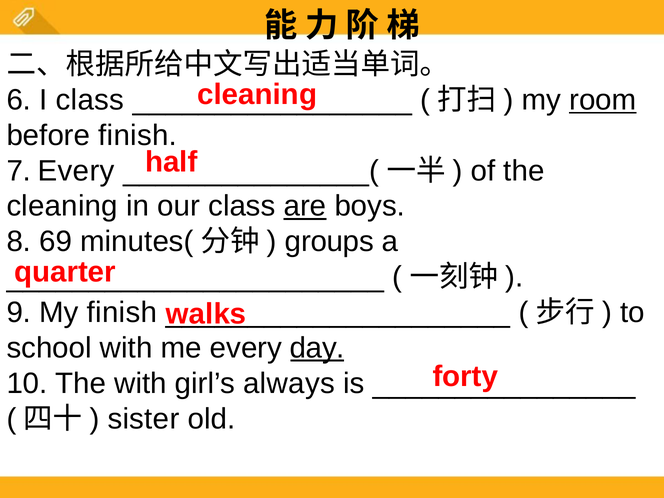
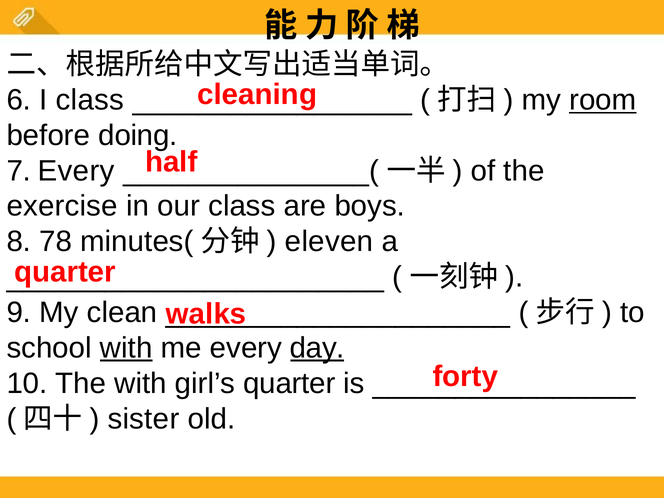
before finish: finish -> doing (138, 135)
cleaning: cleaning -> exercise (62, 206)
are underline: present -> none (305, 206)
69: 69 -> 78 (56, 242)
groups: groups -> eleven (329, 242)
My finish: finish -> clean (122, 313)
with underline: none -> present (126, 348)
girl’s always: always -> quarter (289, 383)
